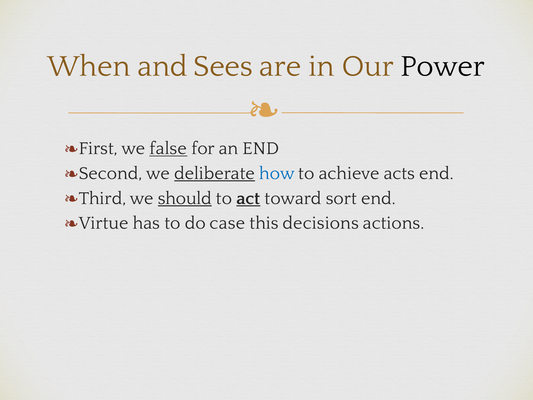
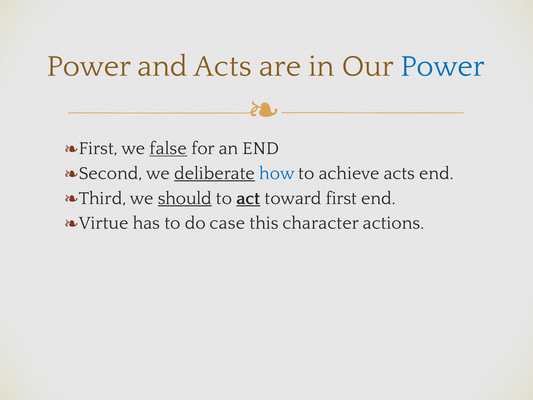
When: When -> Power (89, 66)
and Sees: Sees -> Acts (223, 66)
Power colour: black -> blue (443, 66)
sort: sort -> first (341, 198)
decisions: decisions -> character (321, 223)
